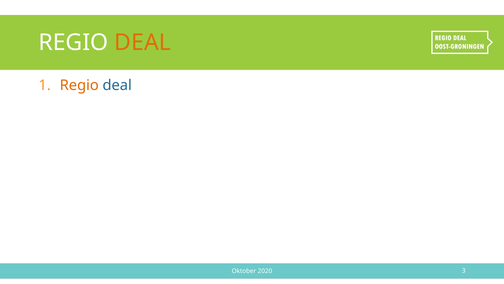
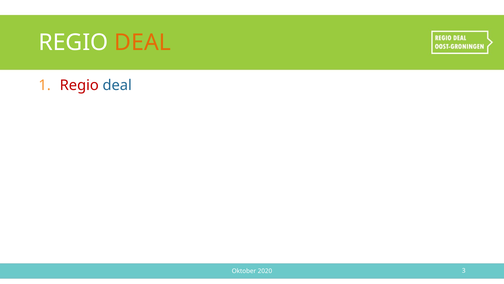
Regio colour: orange -> red (79, 85)
